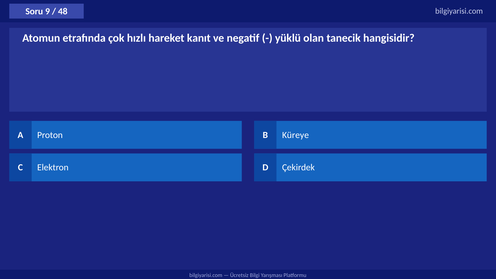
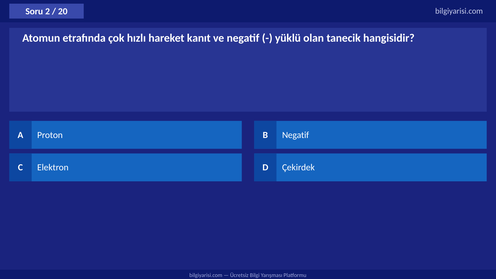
9: 9 -> 2 (48, 11)
48: 48 -> 20 (63, 11)
B Küreye: Küreye -> Negatif (296, 135)
